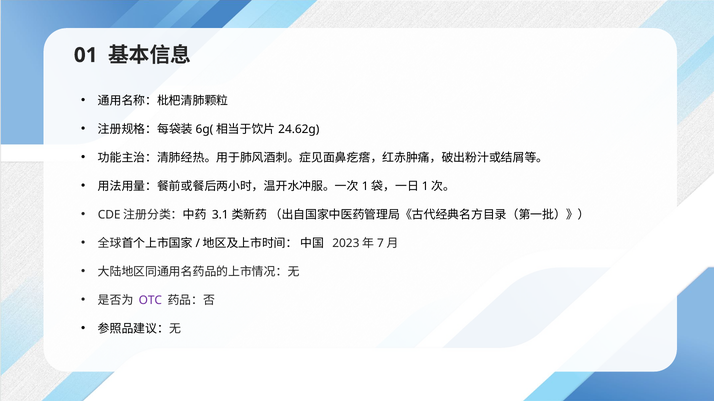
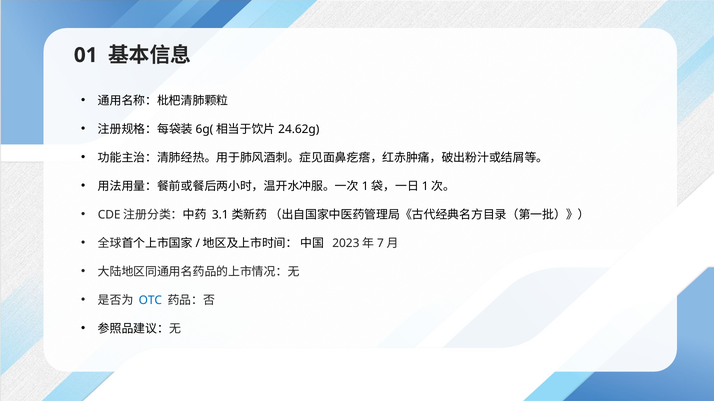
OTC colour: purple -> blue (150, 301)
